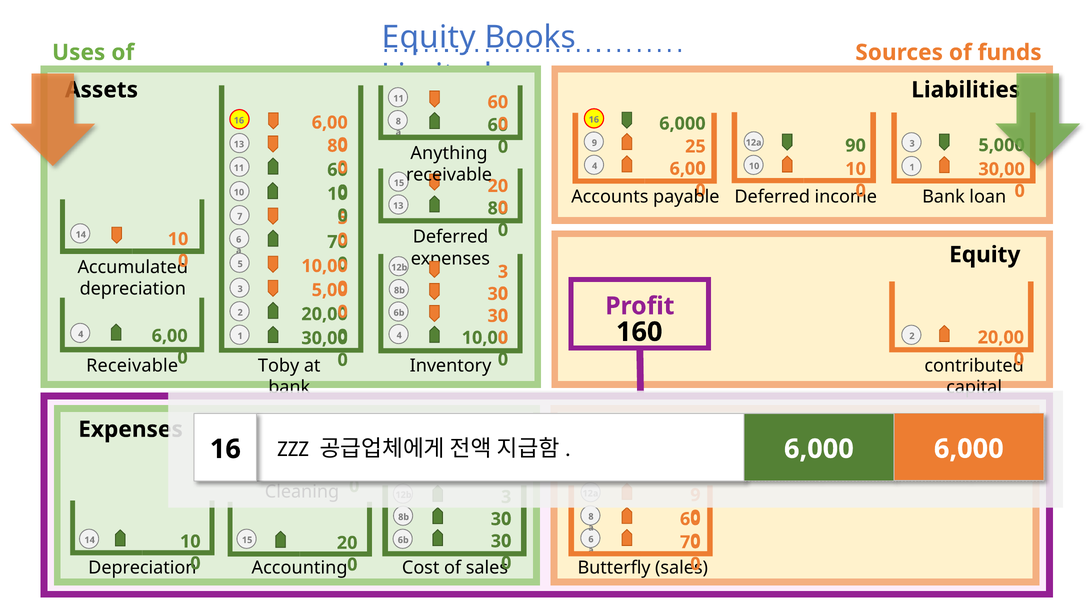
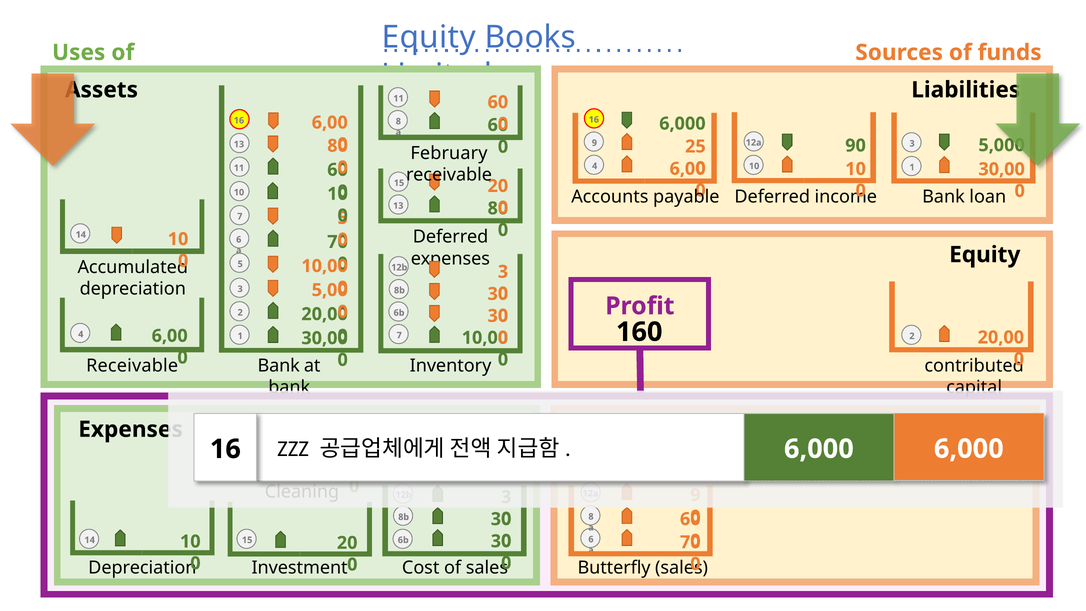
Anything: Anything -> February (449, 153)
4: 4 -> 7 (399, 335)
Toby: Toby -> Bank (279, 366)
Accounting: Accounting -> Investment (300, 568)
